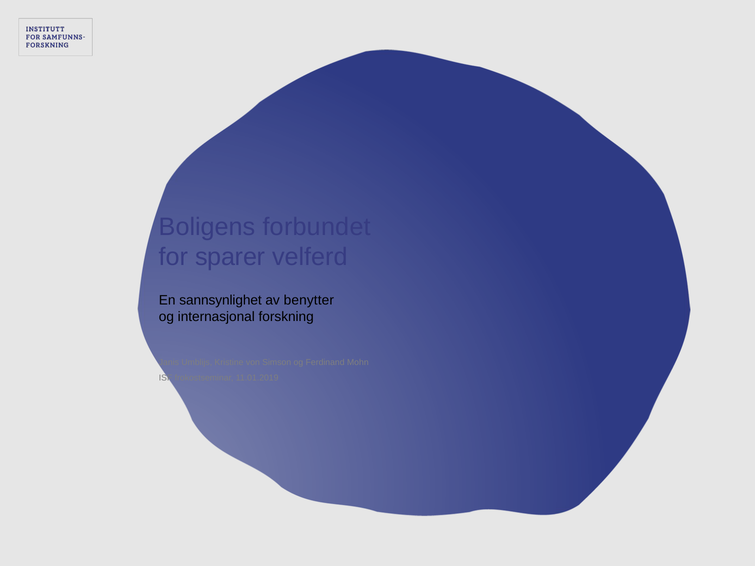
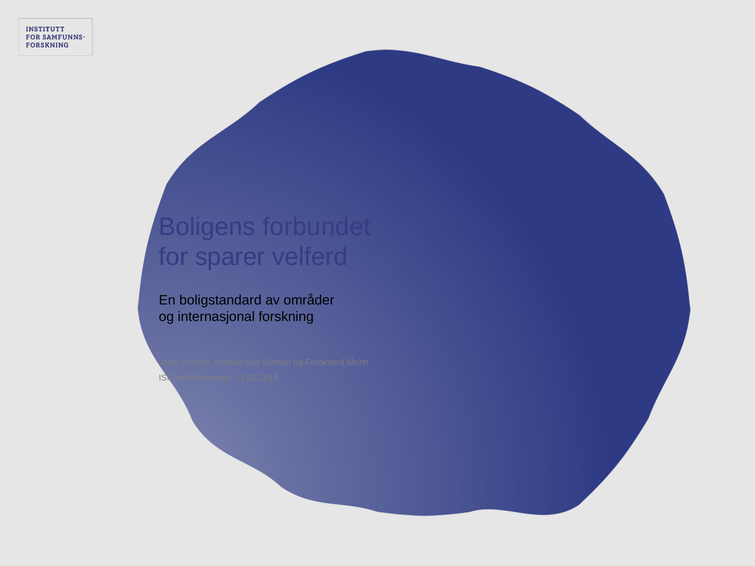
sannsynlighet: sannsynlighet -> boligstandard (220, 301)
benytter: benytter -> områder (309, 301)
